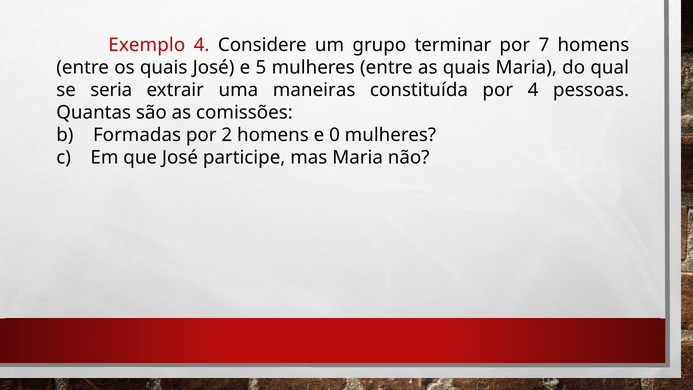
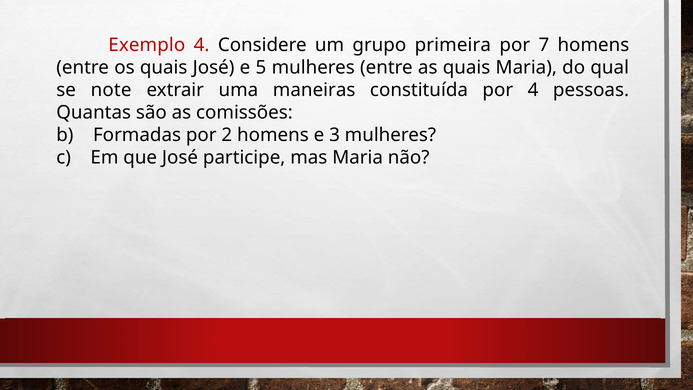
terminar: terminar -> primeira (453, 45)
seria: seria -> note (111, 90)
0: 0 -> 3 (335, 135)
